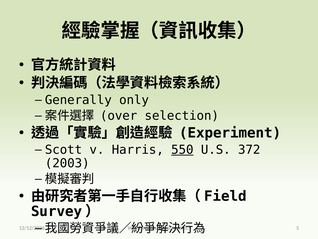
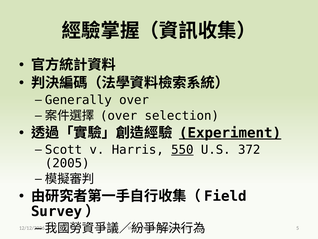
Generally only: only -> over (134, 100)
Experiment underline: none -> present (230, 133)
2003: 2003 -> 2005 (67, 163)
